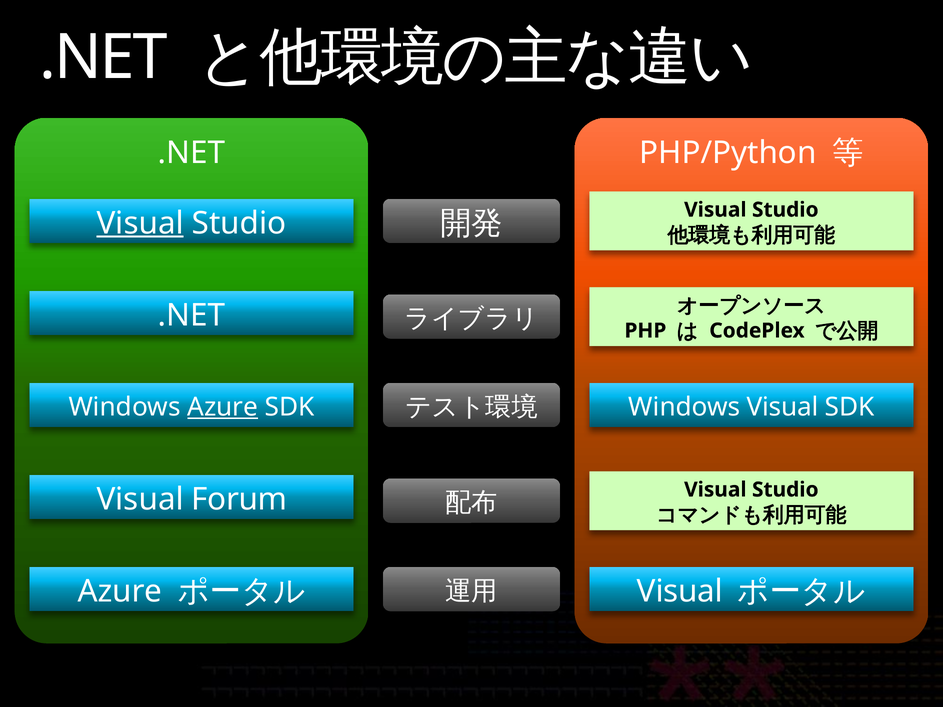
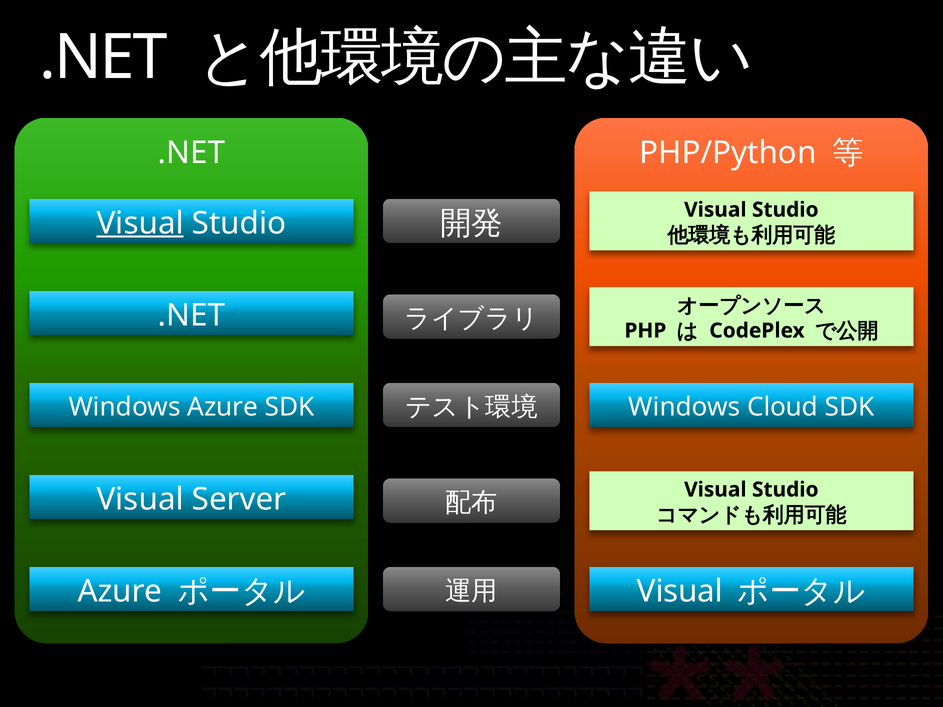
Azure underline: present -> none (223, 407)
Windows Visual: Visual -> Cloud (783, 407)
Forum: Forum -> Server (239, 499)
